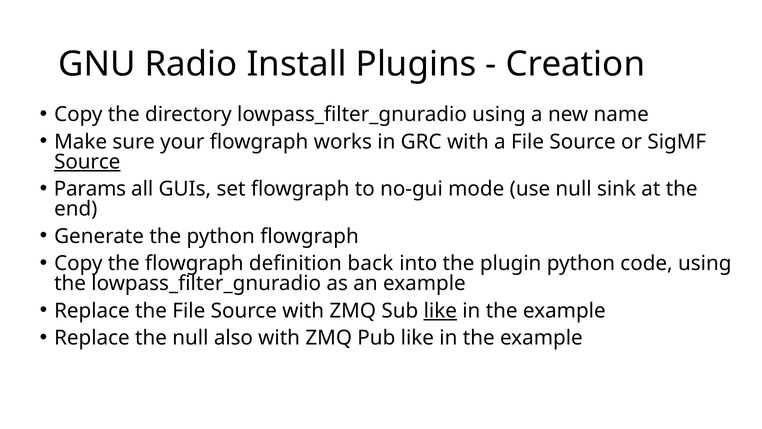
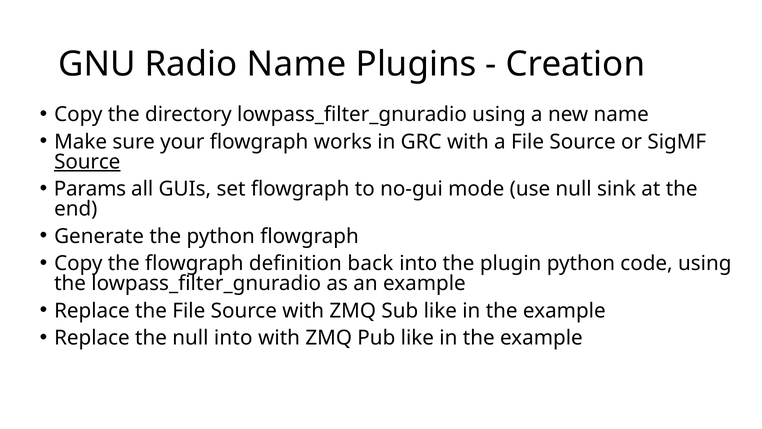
Radio Install: Install -> Name (297, 64)
like underline: present -> none (440, 311)
null also: also -> into (233, 338)
